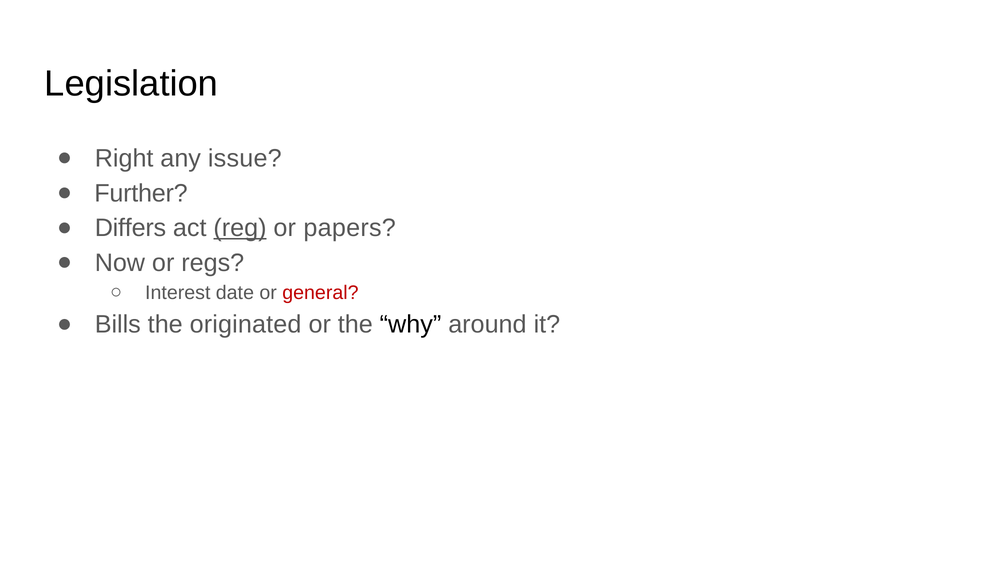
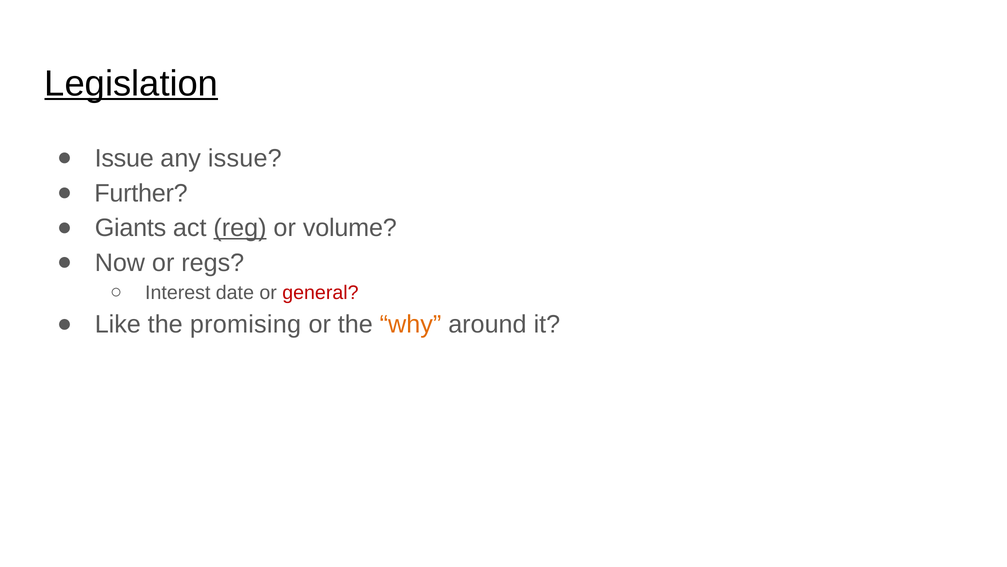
Legislation underline: none -> present (131, 83)
Right: Right -> Issue (124, 158)
Differs: Differs -> Giants (130, 228)
papers: papers -> volume (350, 228)
Bills: Bills -> Like (118, 324)
originated: originated -> promising (245, 324)
why colour: black -> orange (411, 324)
